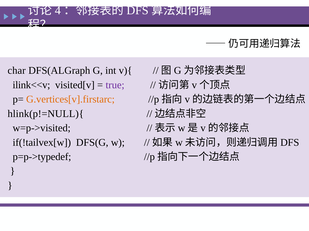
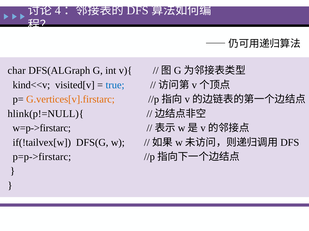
ilink<<v: ilink<<v -> kind<<v (31, 85)
true colour: purple -> blue (115, 85)
w=p->visited: w=p->visited -> w=p->firstarc (42, 128)
p=p->typedef: p=p->typedef -> p=p->firstarc (42, 157)
